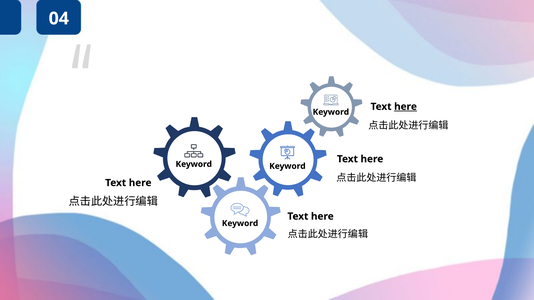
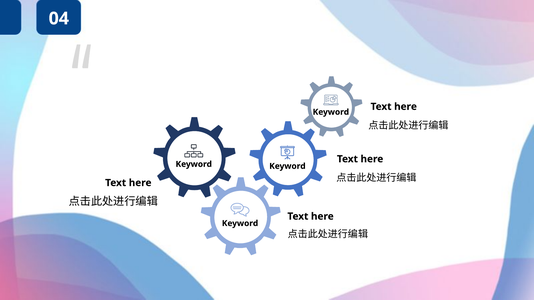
here underline: present -> none (406, 107)
